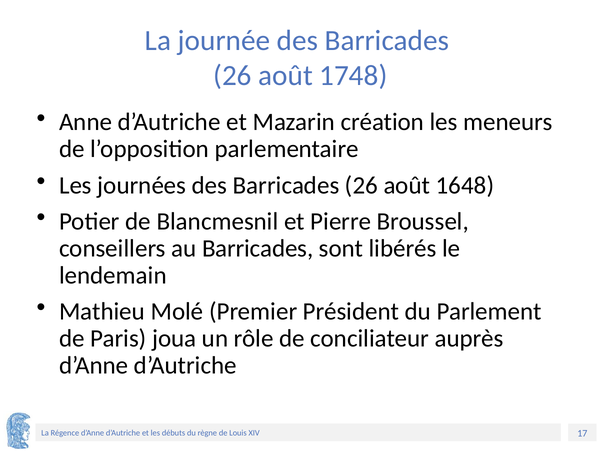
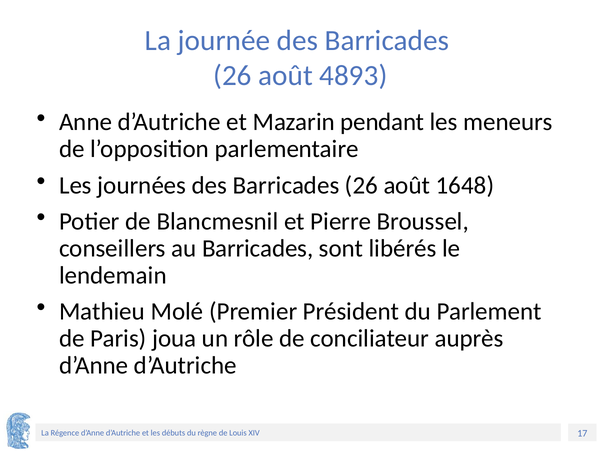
1748: 1748 -> 4893 (353, 76)
création: création -> pendant (382, 122)
